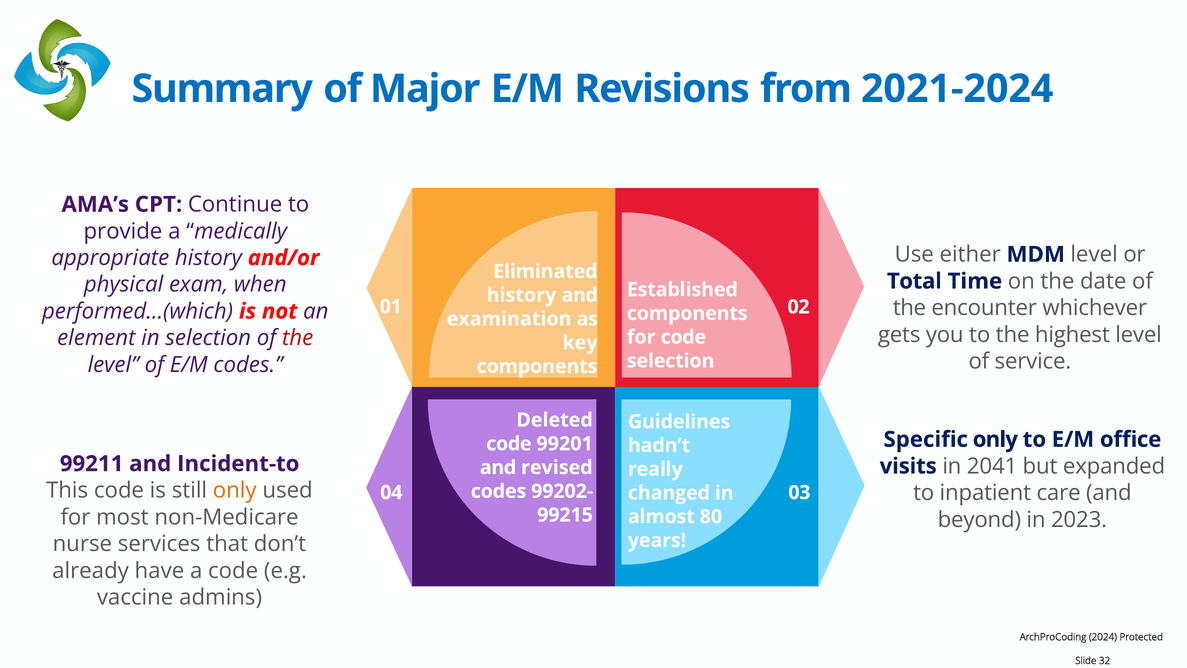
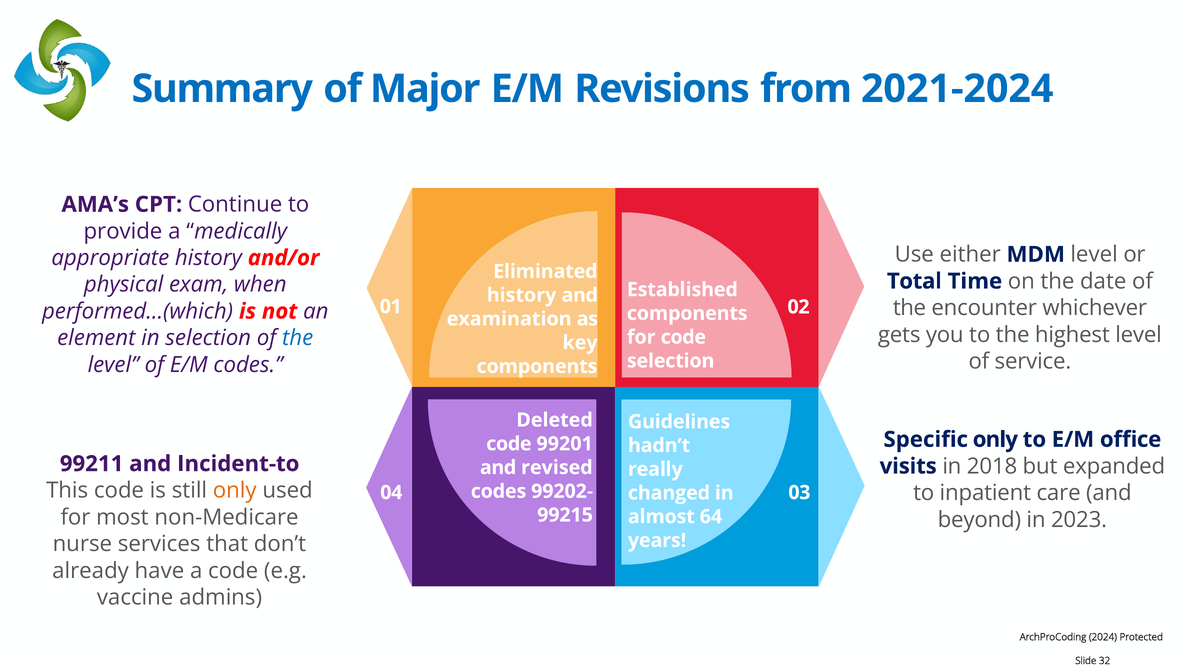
the colour: red -> blue (298, 338)
2041: 2041 -> 2018 (992, 466)
80: 80 -> 64 (711, 516)
